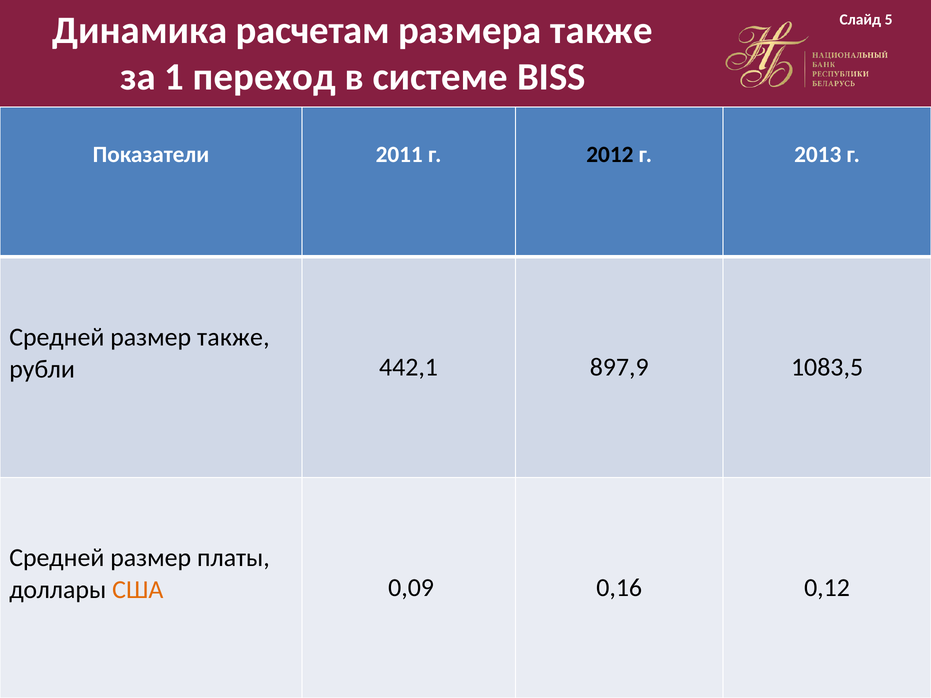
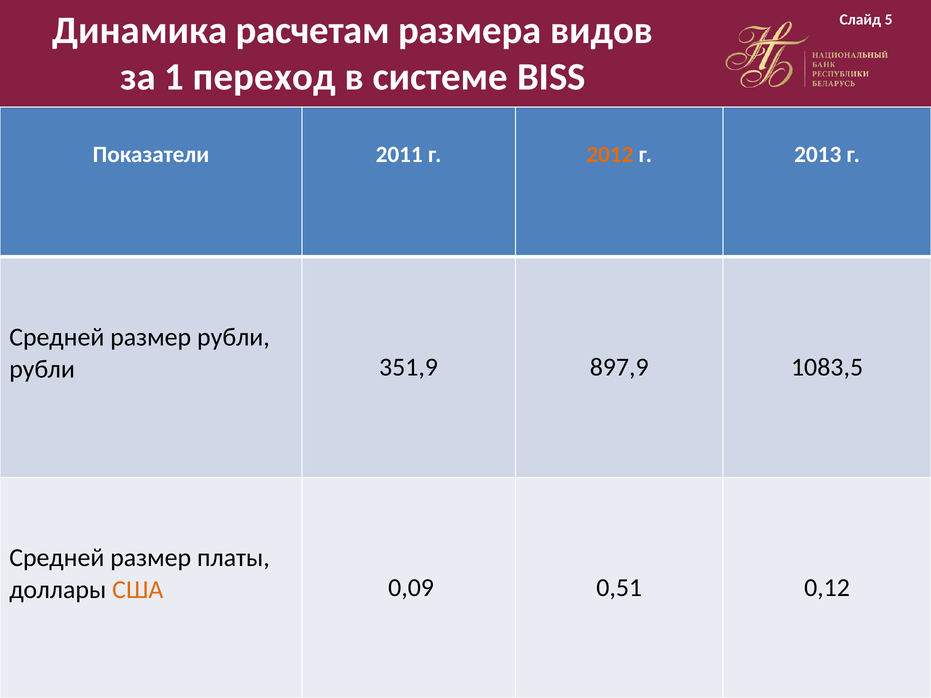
размера также: также -> видов (602, 31)
2012 colour: black -> orange (610, 155)
размер также: также -> рубли (233, 337)
442,1: 442,1 -> 351,9 (409, 367)
0,16: 0,16 -> 0,51 (619, 588)
